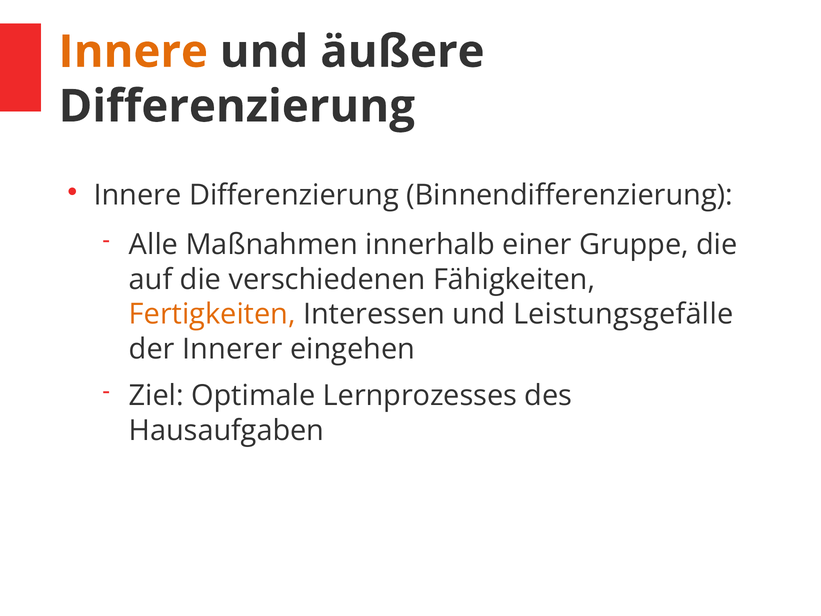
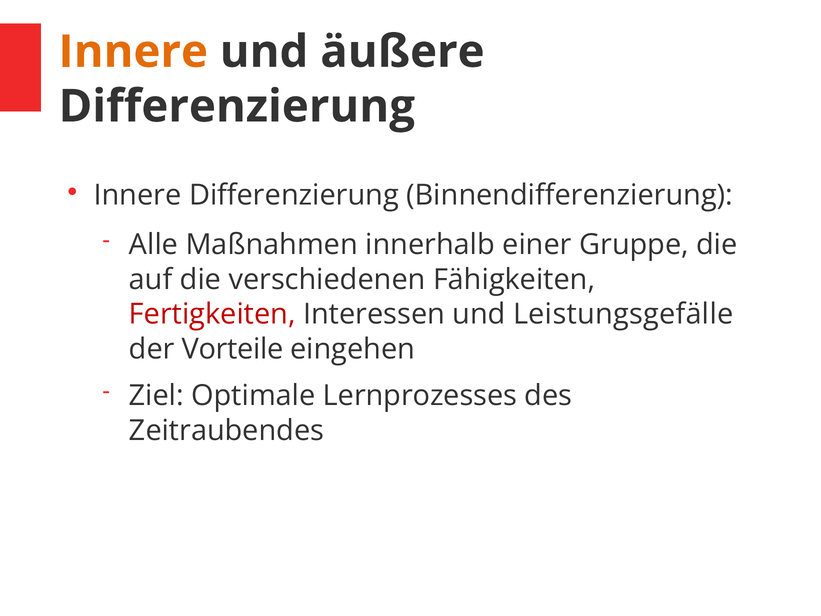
Fertigkeiten colour: orange -> red (212, 314)
Innerer: Innerer -> Vorteile (233, 349)
Hausaufgaben: Hausaufgaben -> Zeitraubendes (227, 430)
